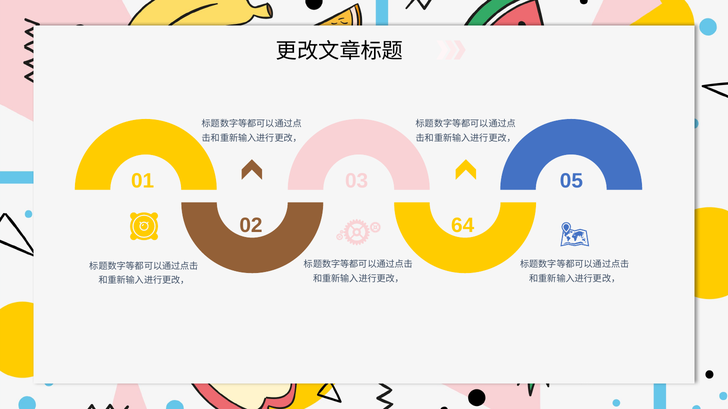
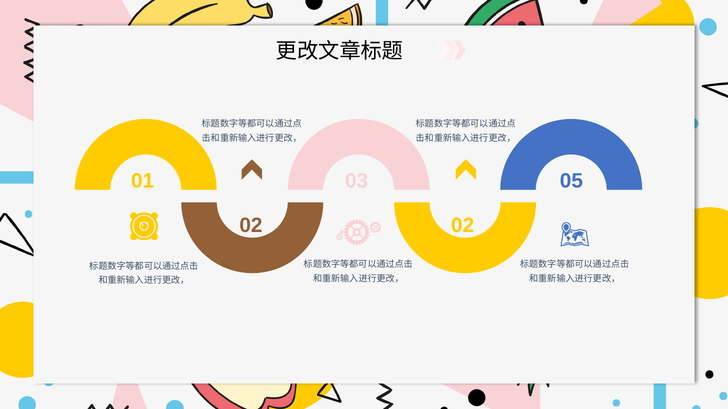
02 64: 64 -> 02 (463, 226)
